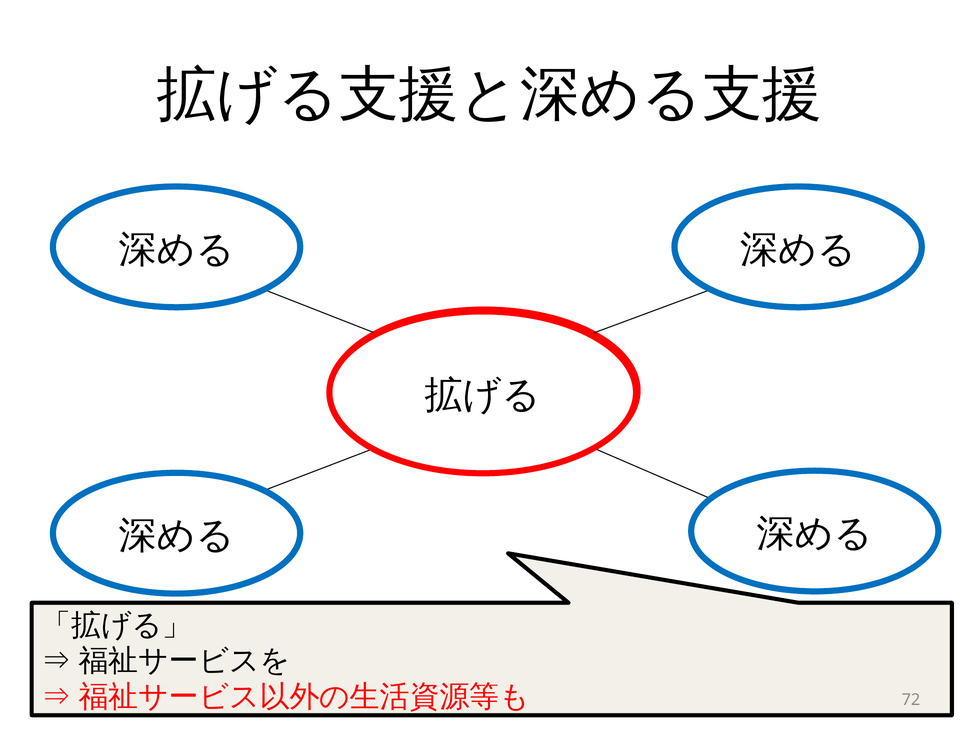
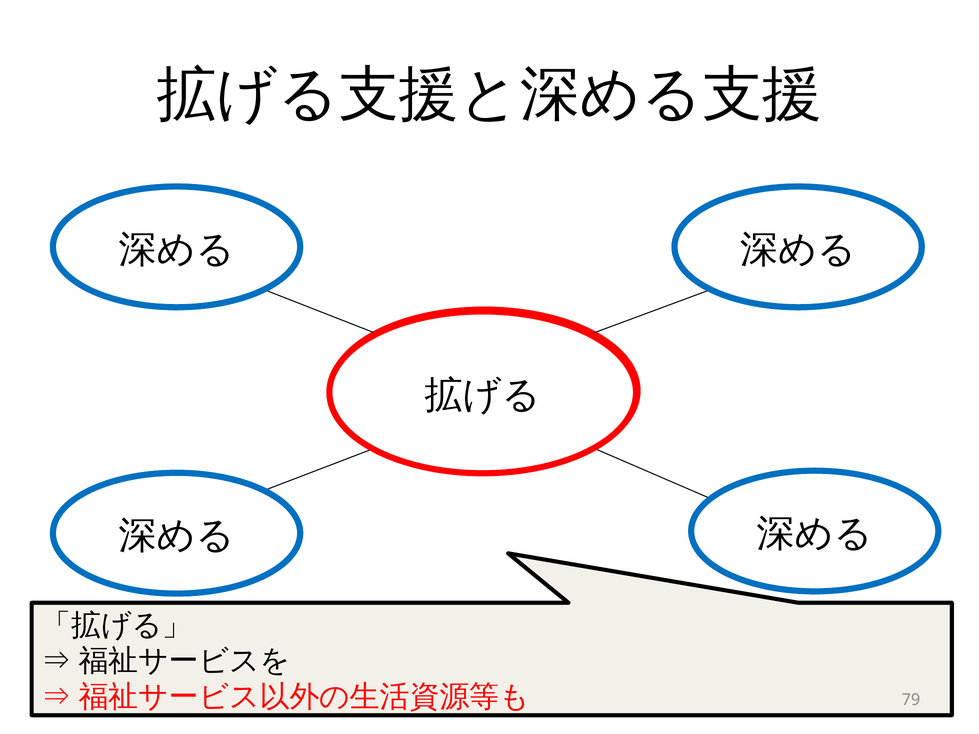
72: 72 -> 79 (911, 700)
